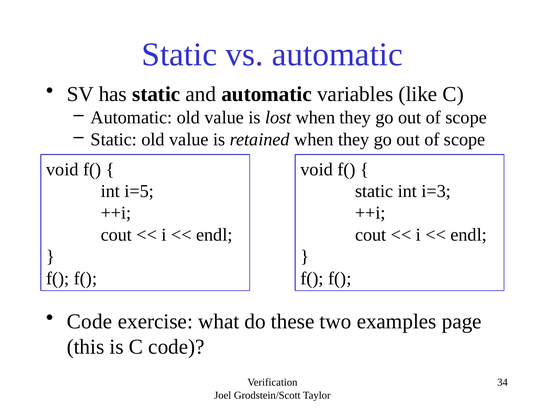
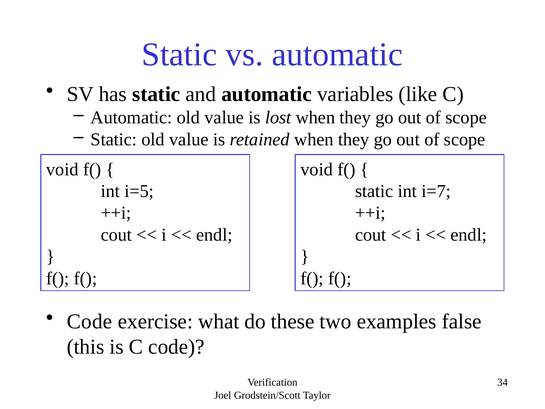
i=3: i=3 -> i=7 (436, 191)
page: page -> false (462, 321)
